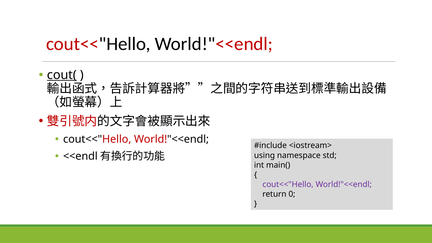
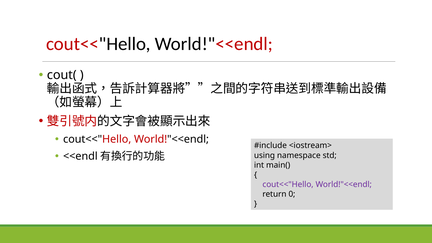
cout( underline: present -> none (62, 75)
